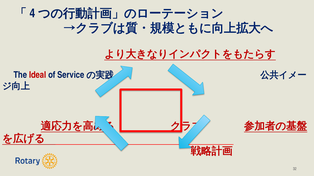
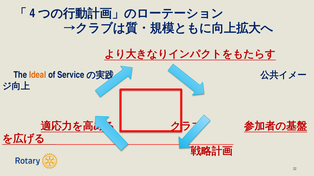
Ideal colour: red -> orange (38, 75)
